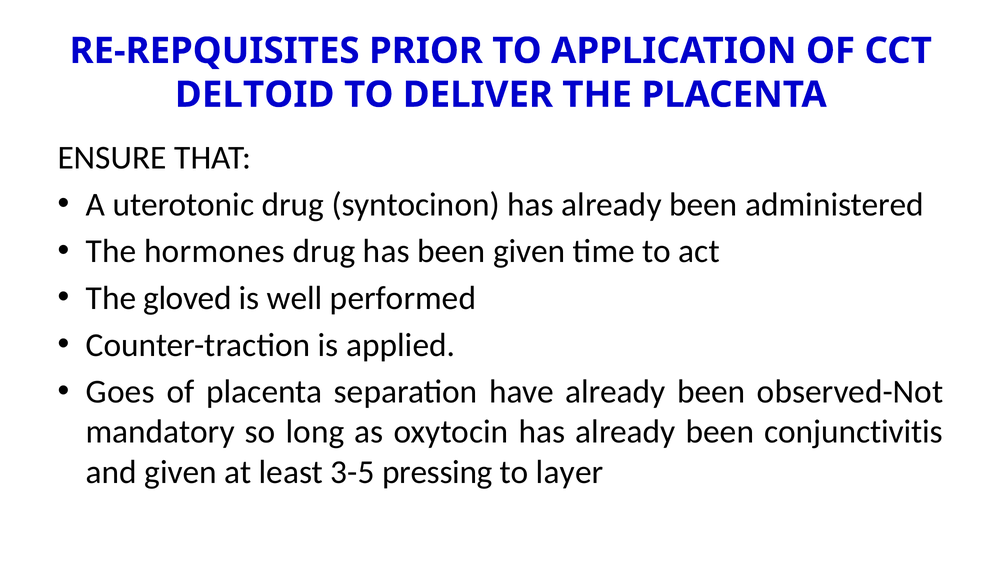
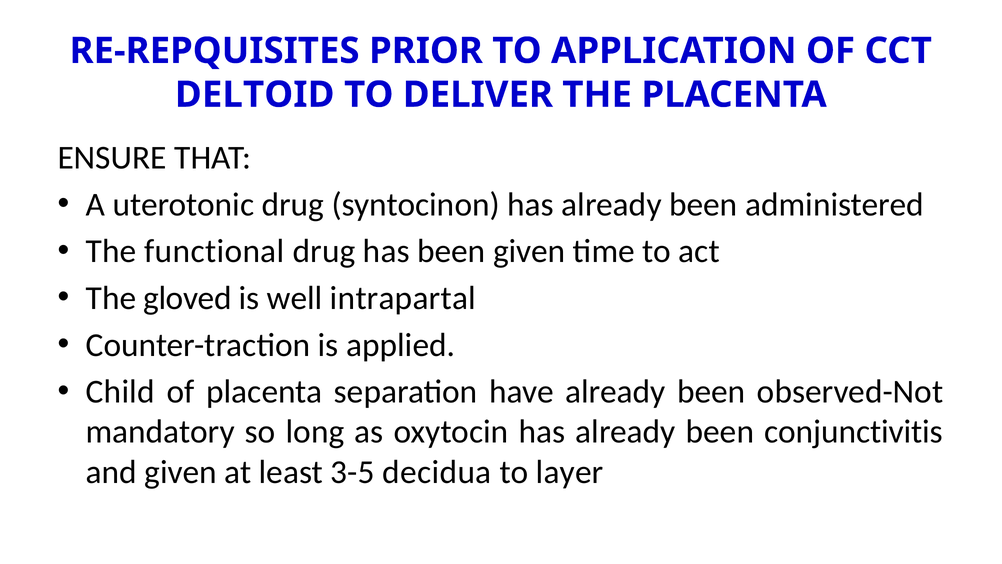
hormones: hormones -> functional (214, 251)
performed: performed -> intrapartal (403, 298)
Goes: Goes -> Child (120, 392)
pressing: pressing -> decidua (437, 472)
